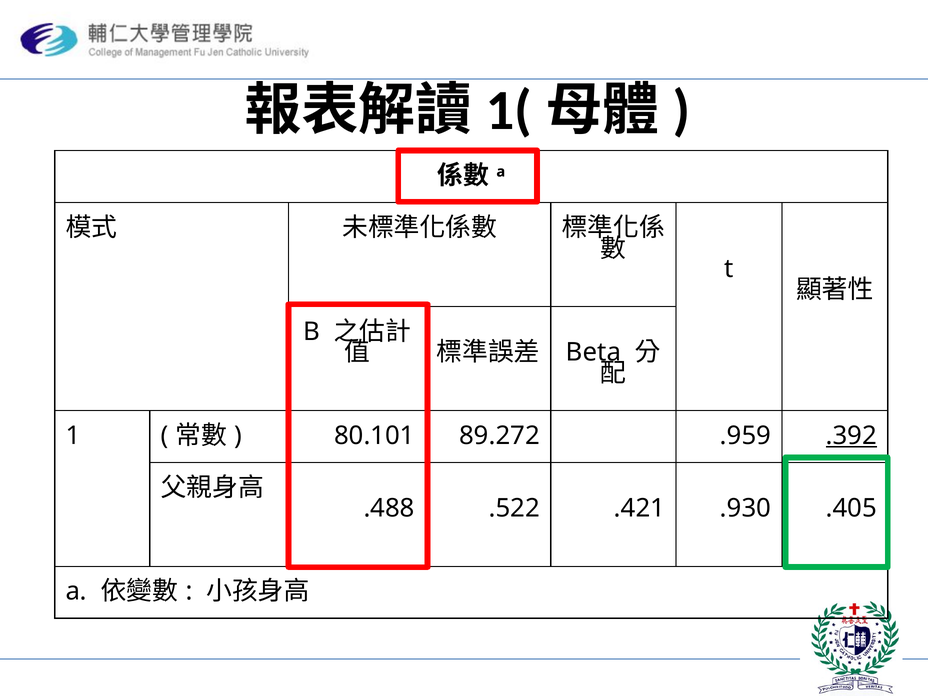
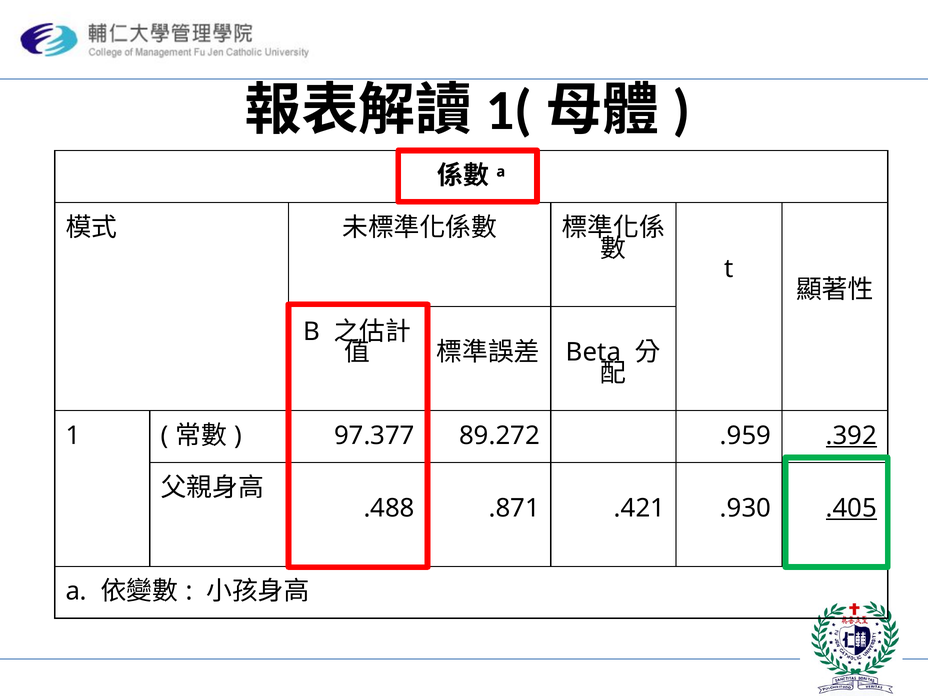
80.101: 80.101 -> 97.377 (374, 436)
.522: .522 -> .871 (514, 508)
.405 underline: none -> present (851, 508)
